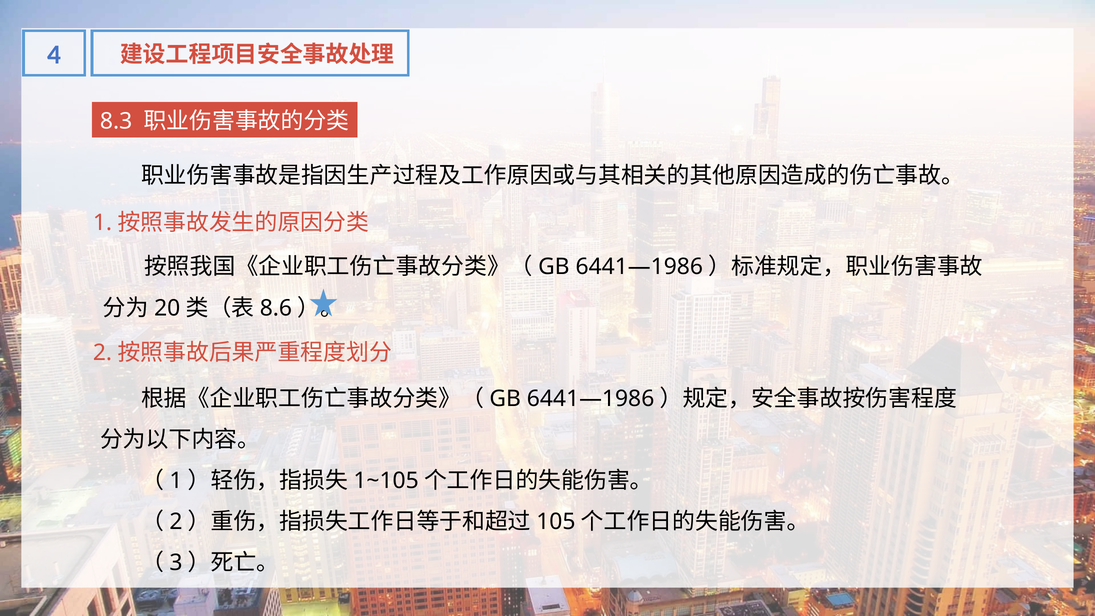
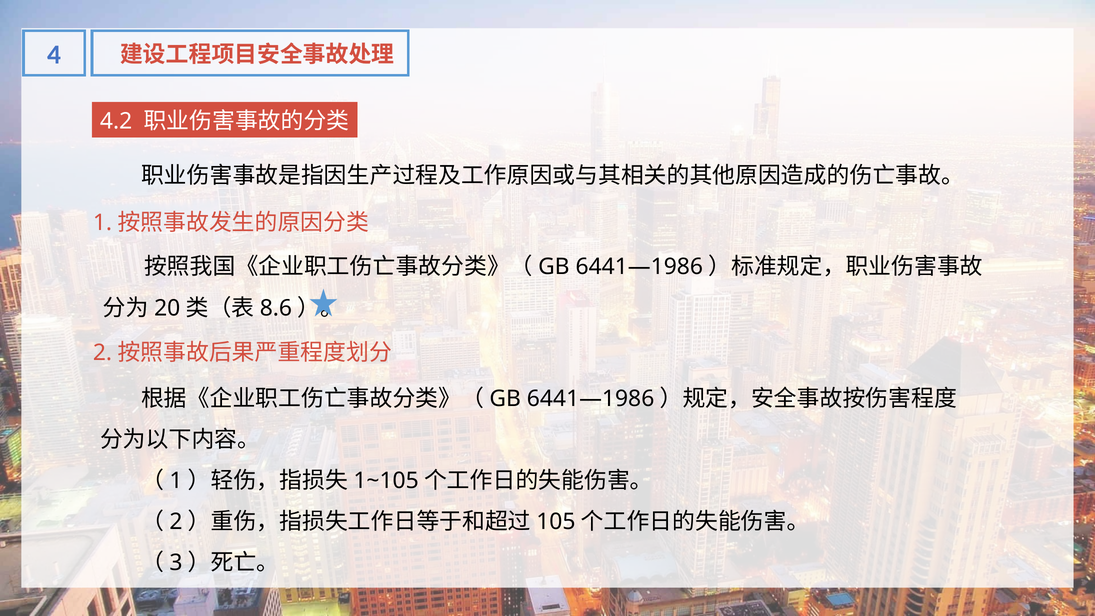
8.3: 8.3 -> 4.2 (116, 121)
